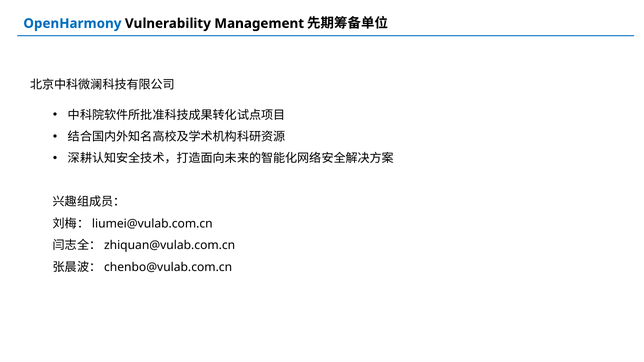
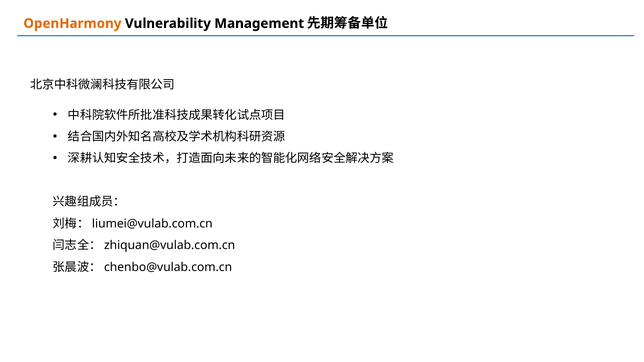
OpenHarmony colour: blue -> orange (72, 23)
